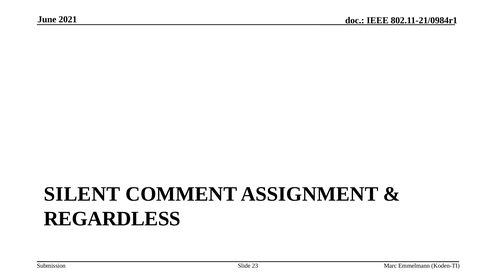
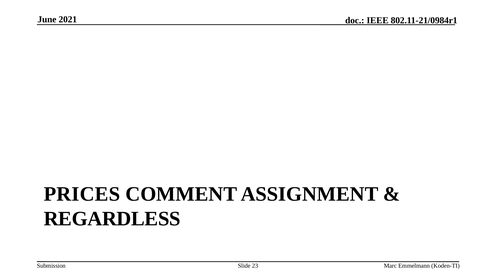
SILENT: SILENT -> PRICES (82, 194)
